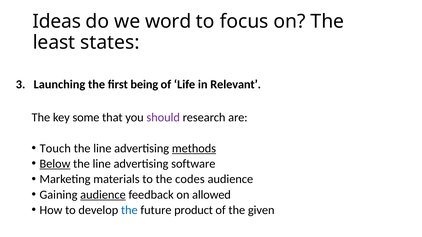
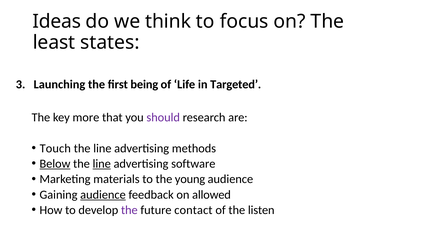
word: word -> think (168, 22)
Relevant: Relevant -> Targeted (236, 85)
some: some -> more (86, 118)
methods underline: present -> none (194, 149)
line underline: none -> present (102, 164)
codes: codes -> young (190, 179)
the colour: blue -> purple (129, 210)
product: product -> contact (193, 210)
given: given -> listen (261, 210)
